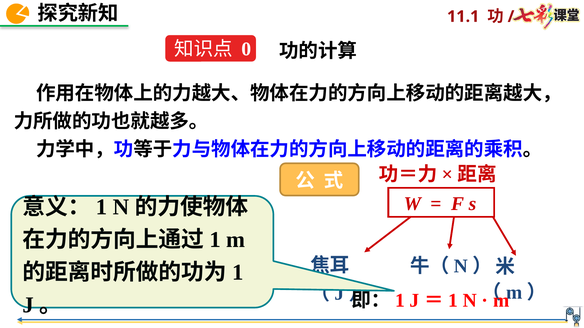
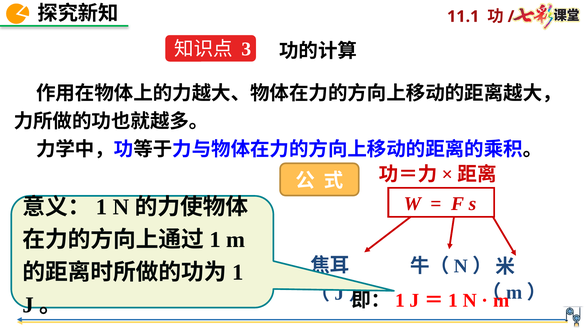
0: 0 -> 3 (246, 49)
